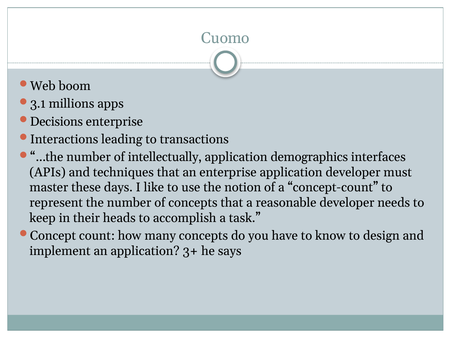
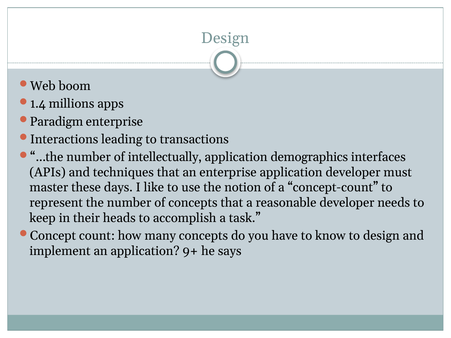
Cuomo: Cuomo -> Design (225, 38)
3.1: 3.1 -> 1.4 (38, 104)
Decisions: Decisions -> Paradigm (56, 122)
3+: 3+ -> 9+ (190, 251)
